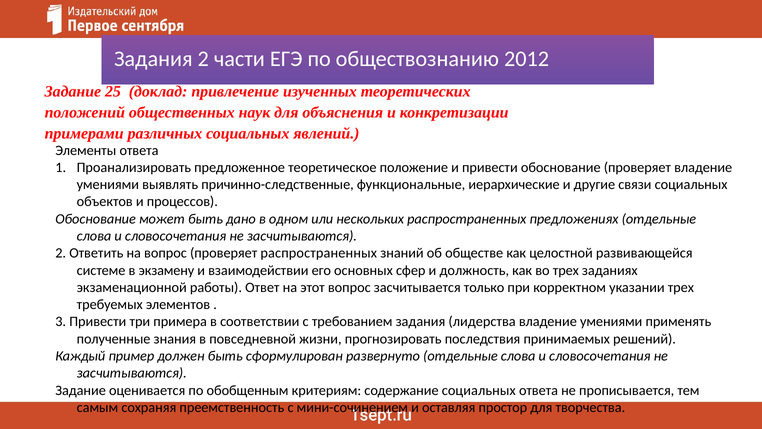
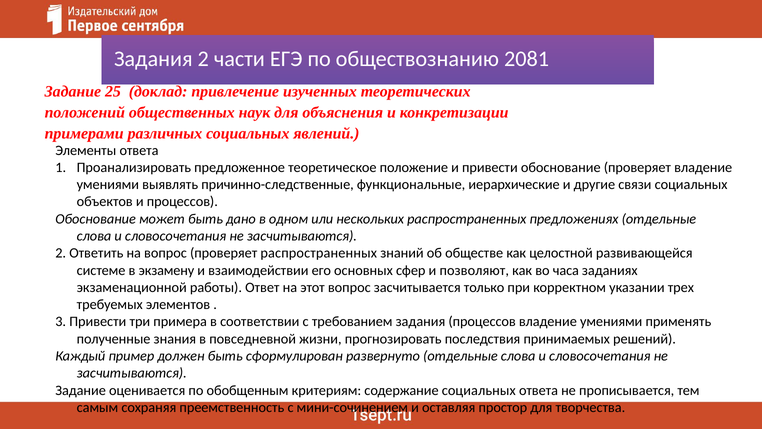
2012: 2012 -> 2081 (527, 59)
должность: должность -> позволяют (474, 270)
во трех: трех -> часа (566, 270)
задания лидерства: лидерства -> процессов (482, 322)
